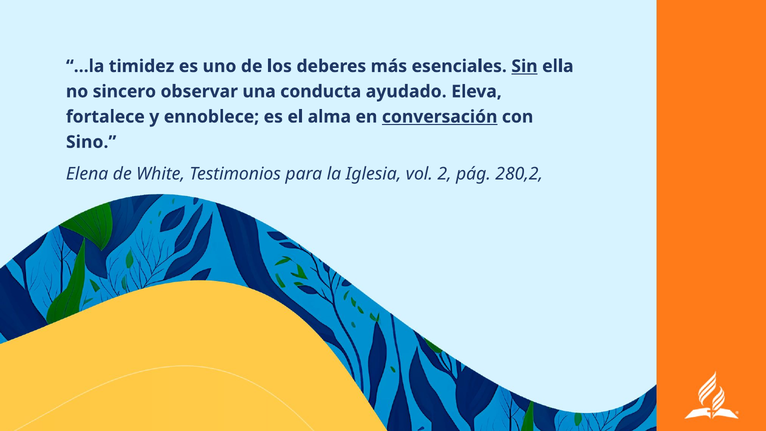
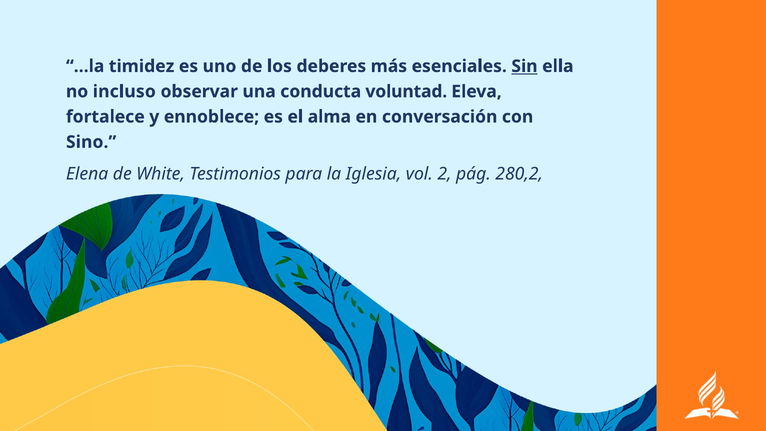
sincero: sincero -> incluso (124, 91)
ayudado: ayudado -> voluntad (406, 91)
conversación underline: present -> none (440, 117)
